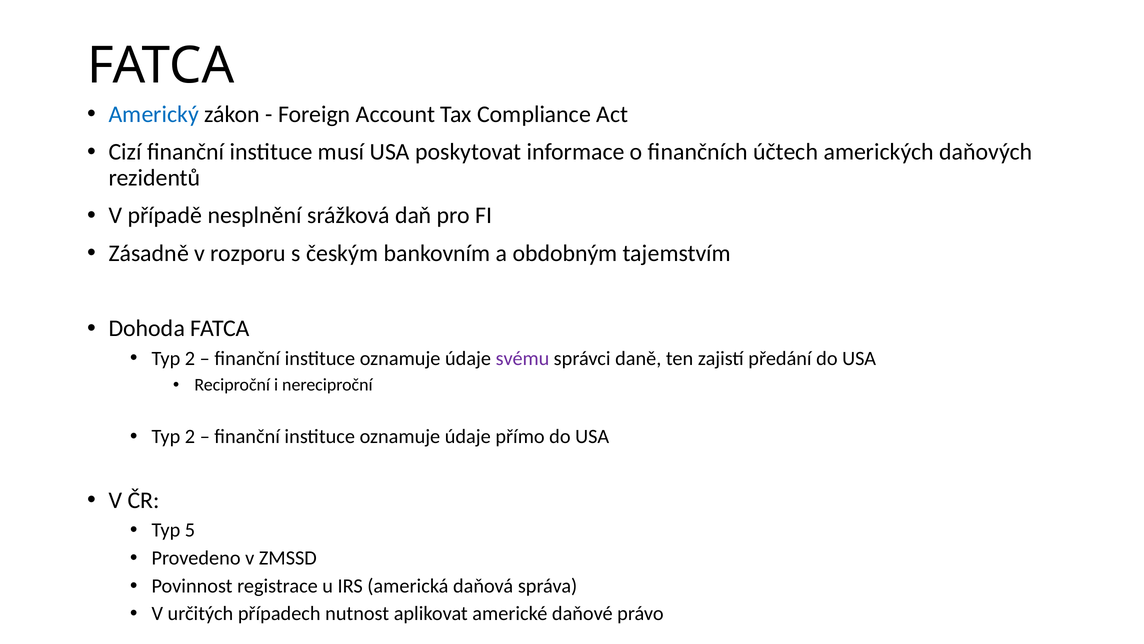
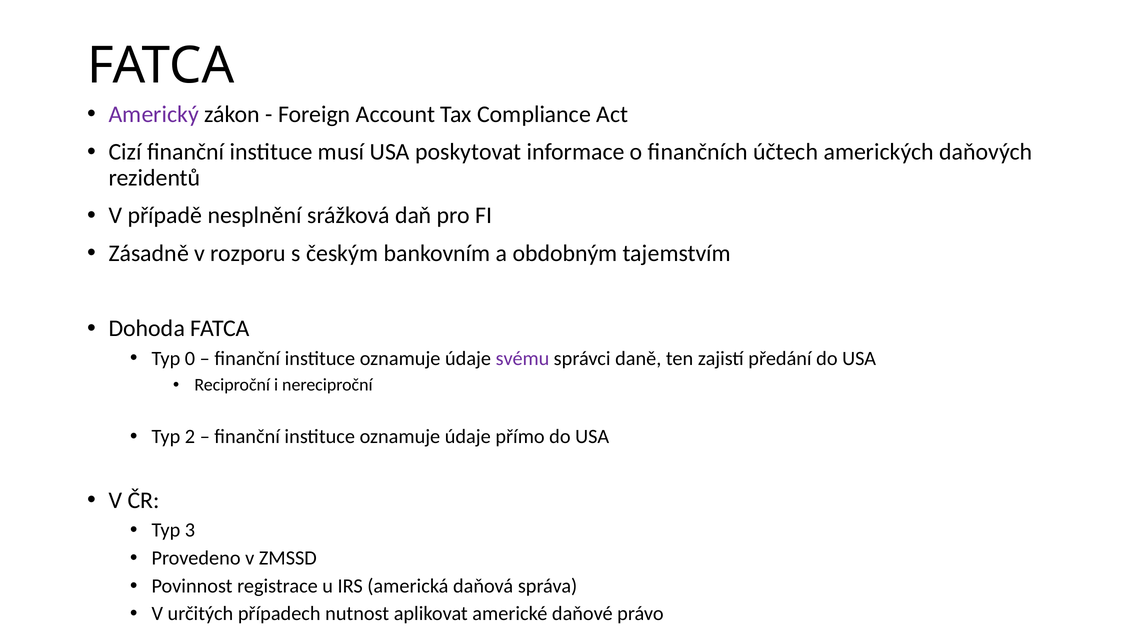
Americký colour: blue -> purple (154, 114)
2: 2 -> 0 (190, 358)
5: 5 -> 3 (190, 530)
